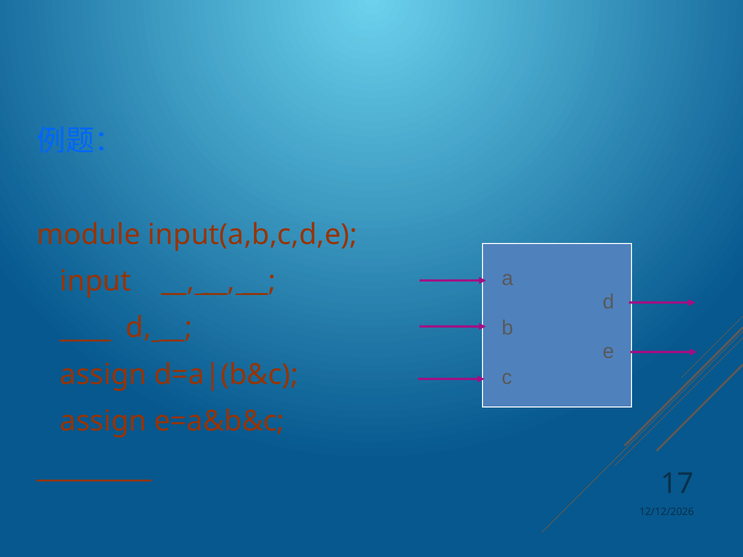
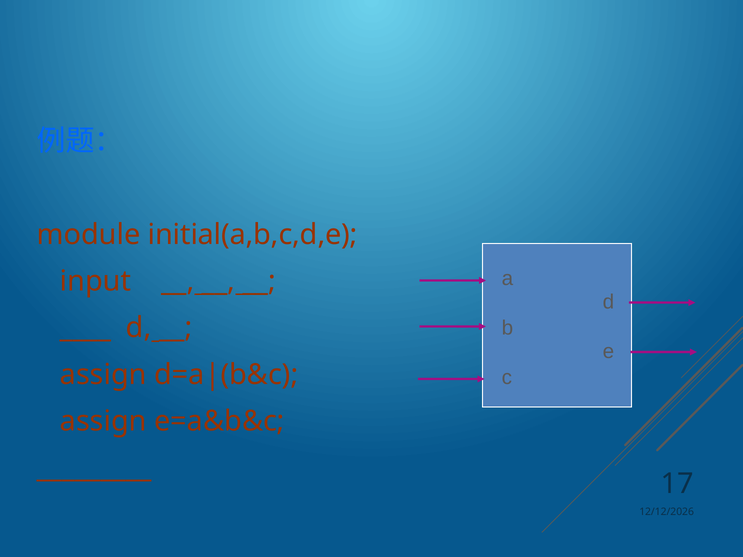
input(a,b,c,d,e: input(a,b,c,d,e -> initial(a,b,c,d,e (253, 235)
